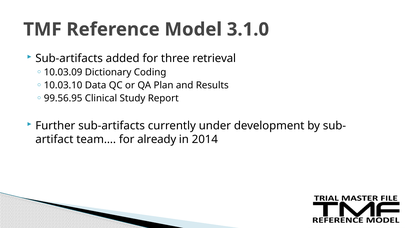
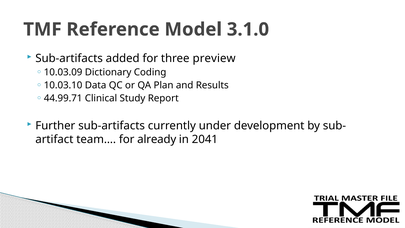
retrieval: retrieval -> preview (214, 58)
99.56.95: 99.56.95 -> 44.99.71 (63, 98)
2014: 2014 -> 2041 (205, 139)
